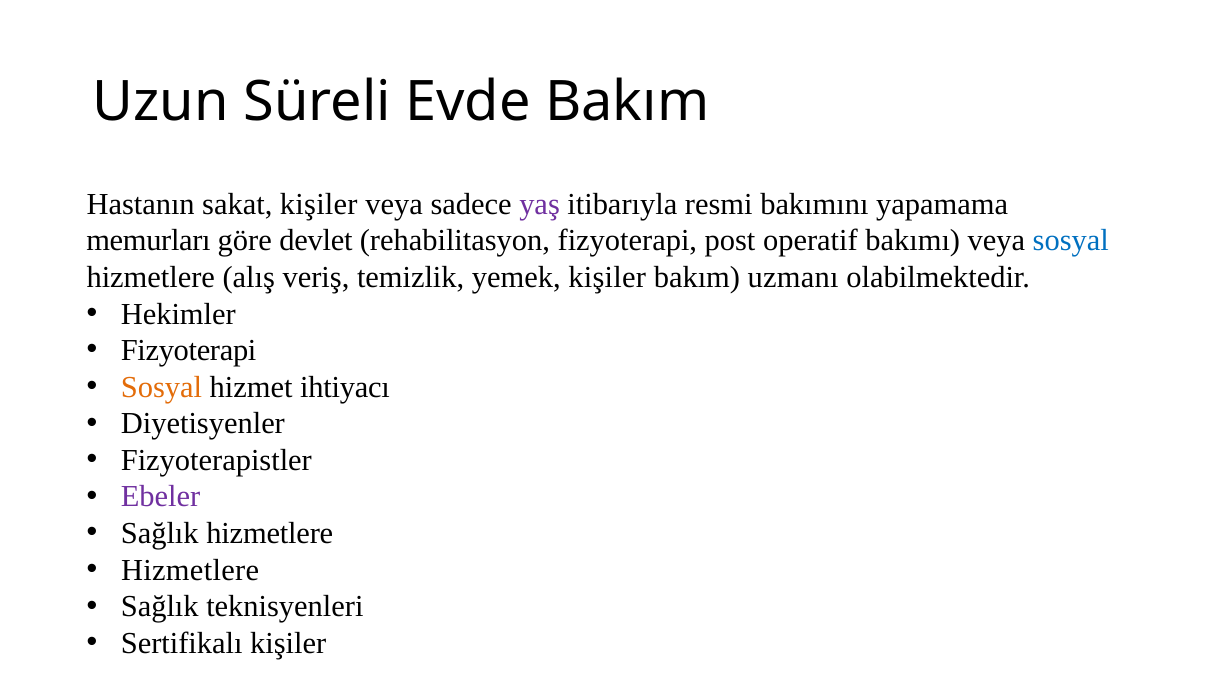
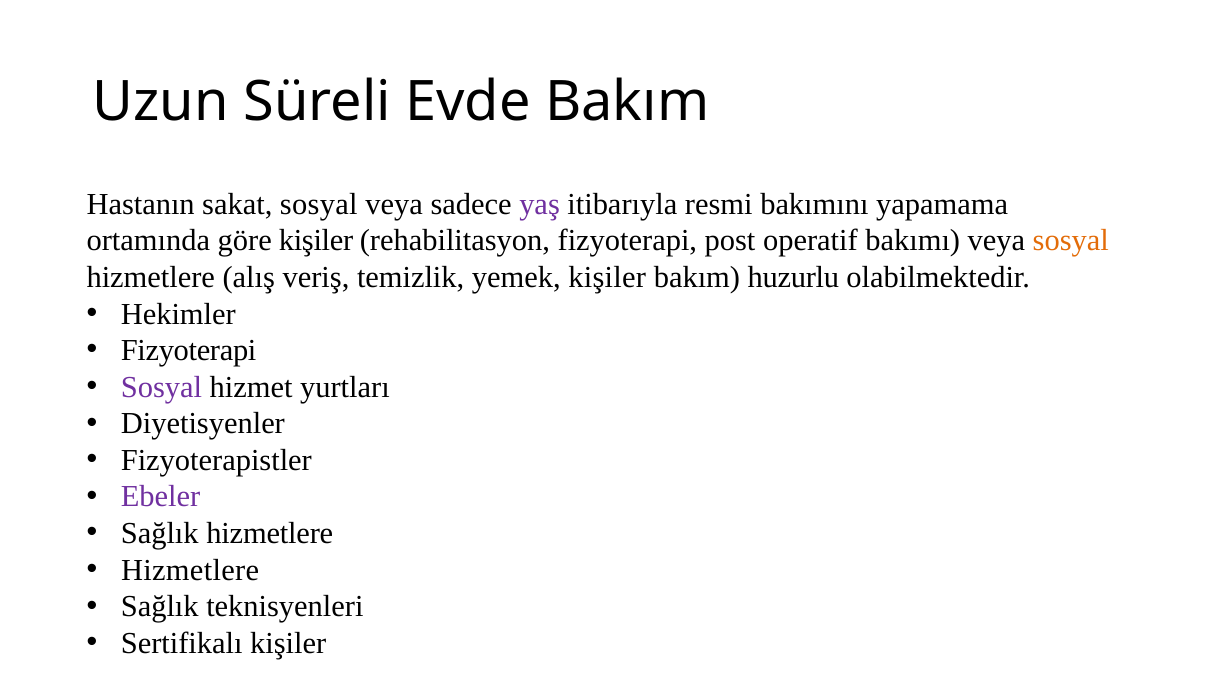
sakat kişiler: kişiler -> sosyal (319, 204)
memurları: memurları -> ortamında (148, 241)
göre devlet: devlet -> kişiler (316, 241)
sosyal colour: blue -> orange (1071, 241)
uzmanı: uzmanı -> huzurlu (793, 277)
Sosyal colour: orange -> purple (161, 387)
ihtiyacı: ihtiyacı -> yurtları (345, 387)
